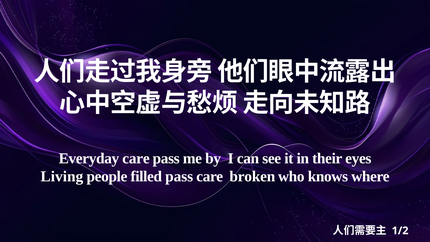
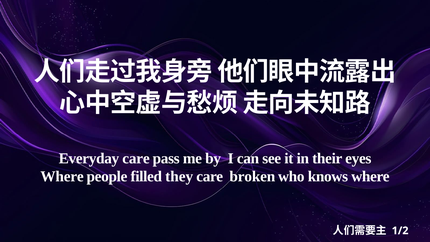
Living: Living -> Where (62, 177)
filled pass: pass -> they (179, 177)
